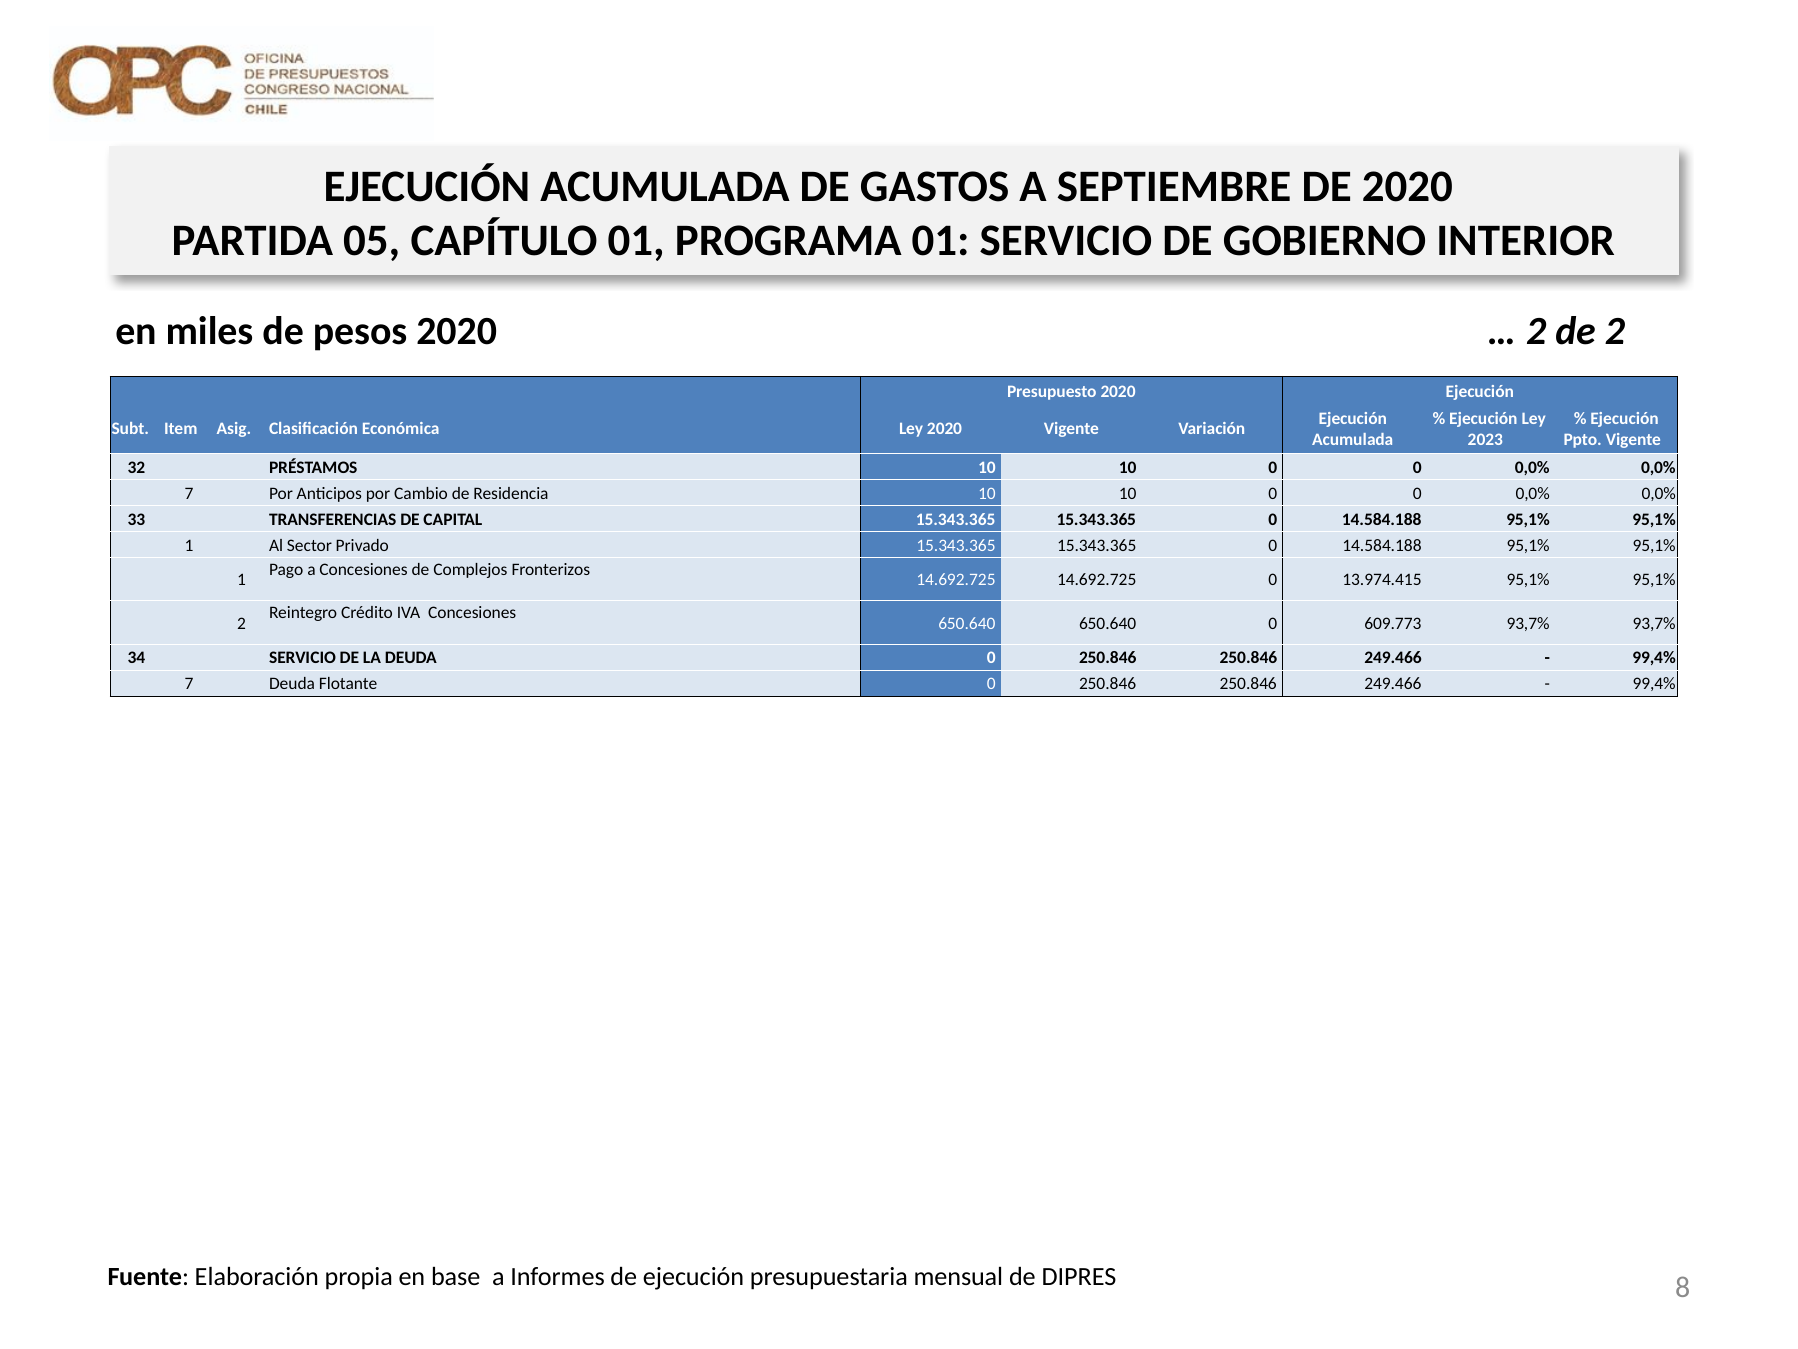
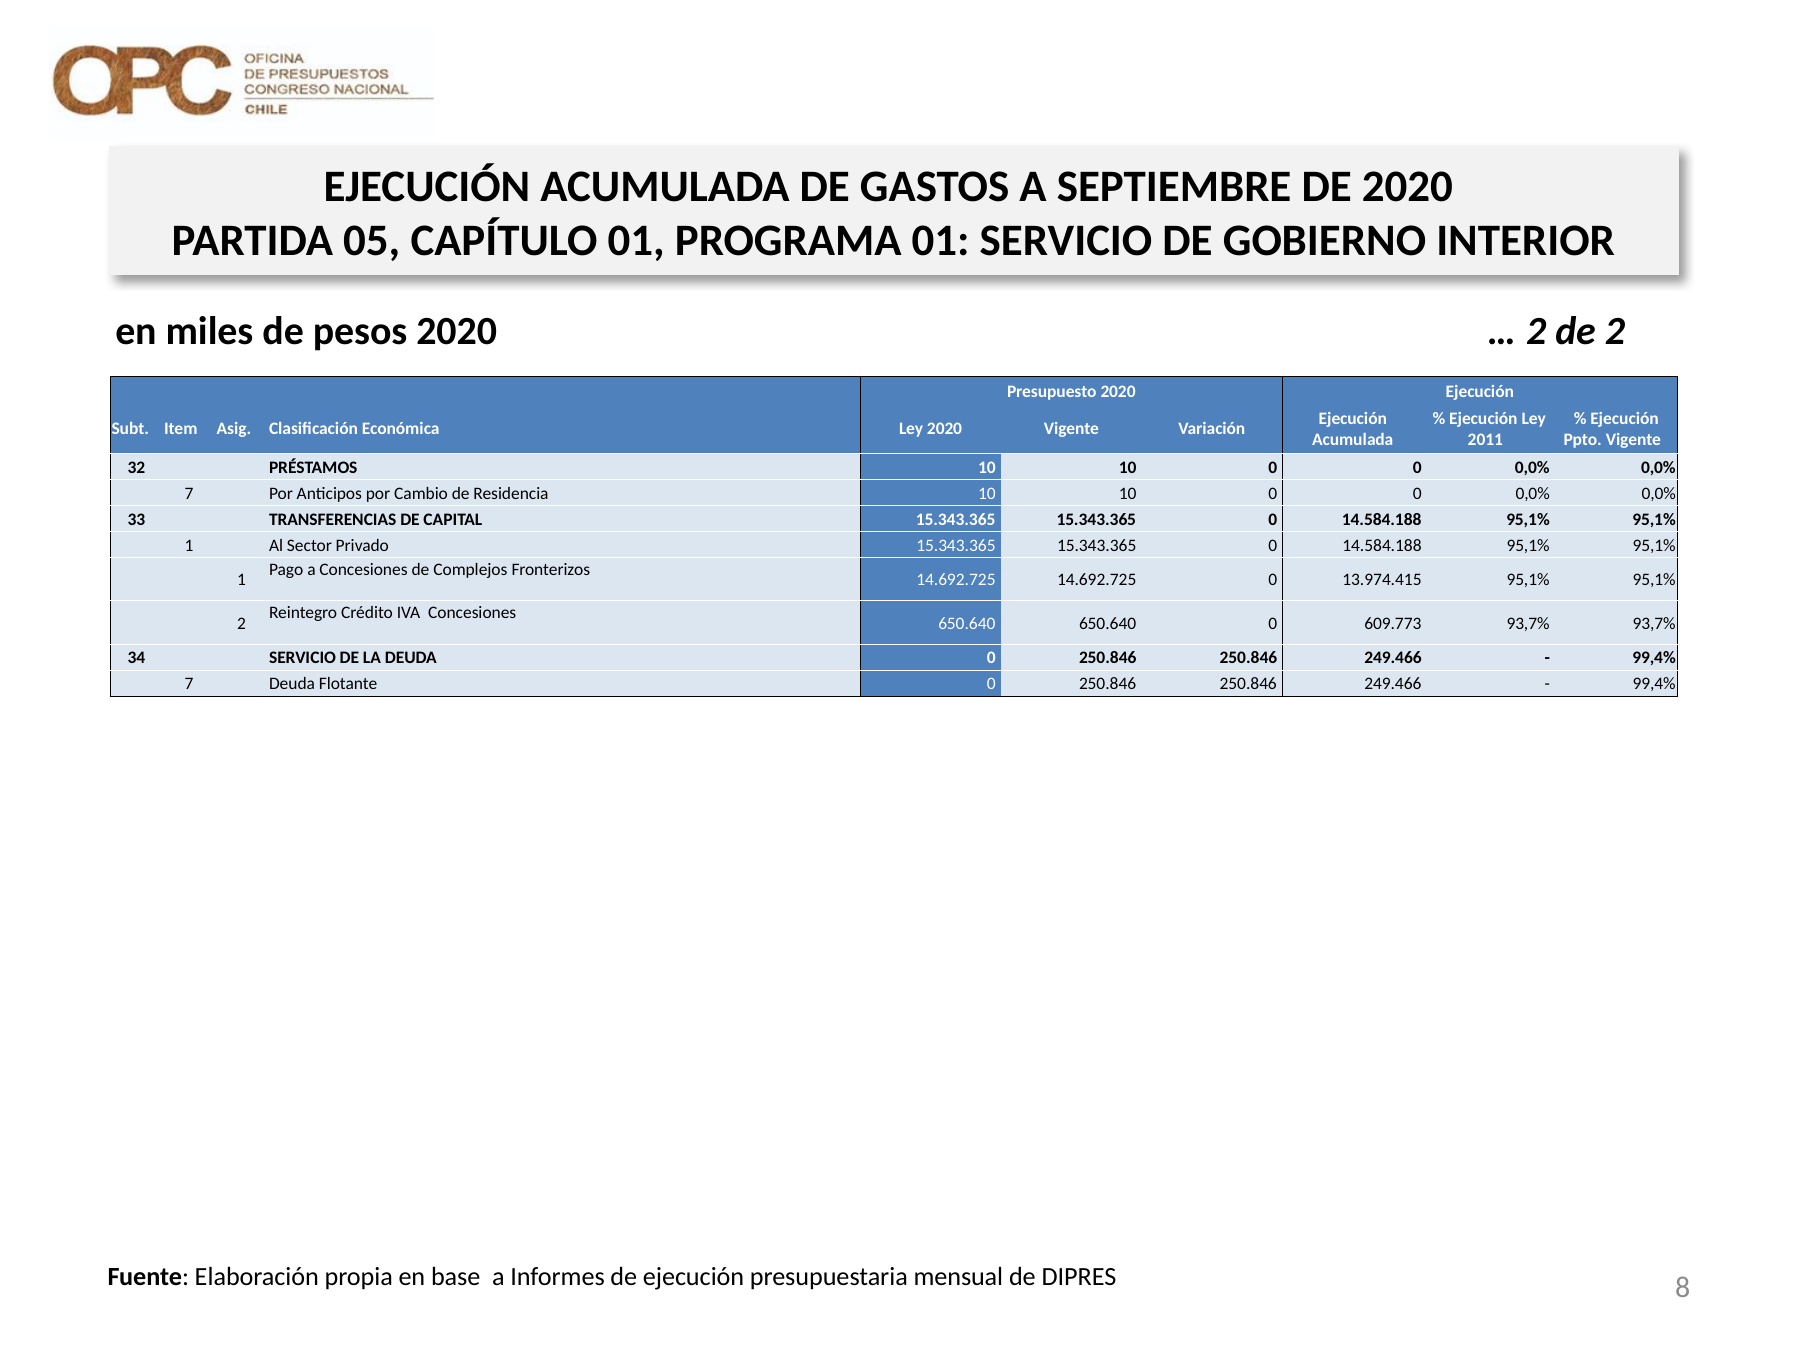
2023: 2023 -> 2011 (1485, 439)
